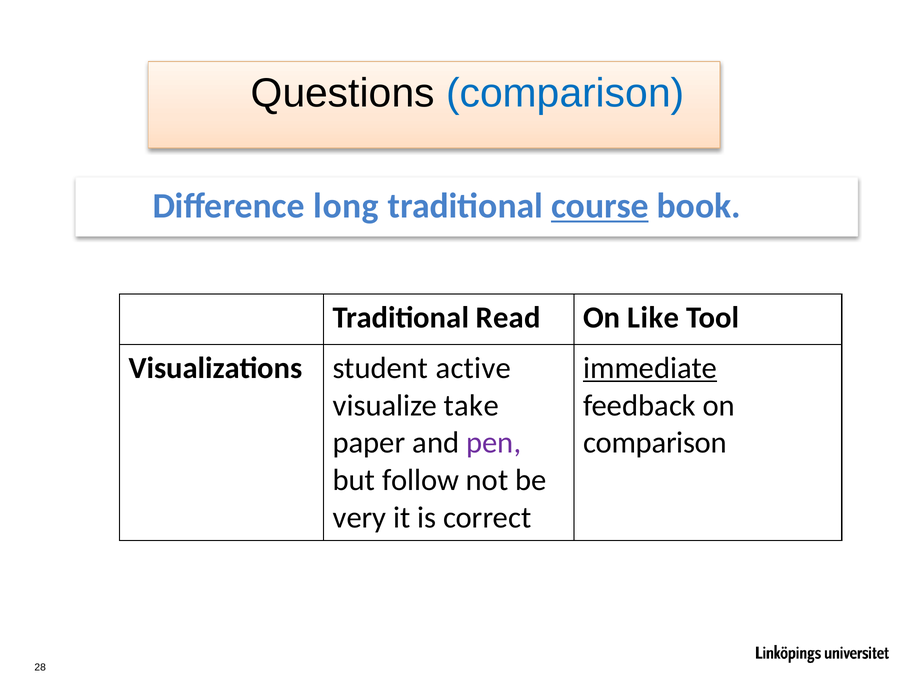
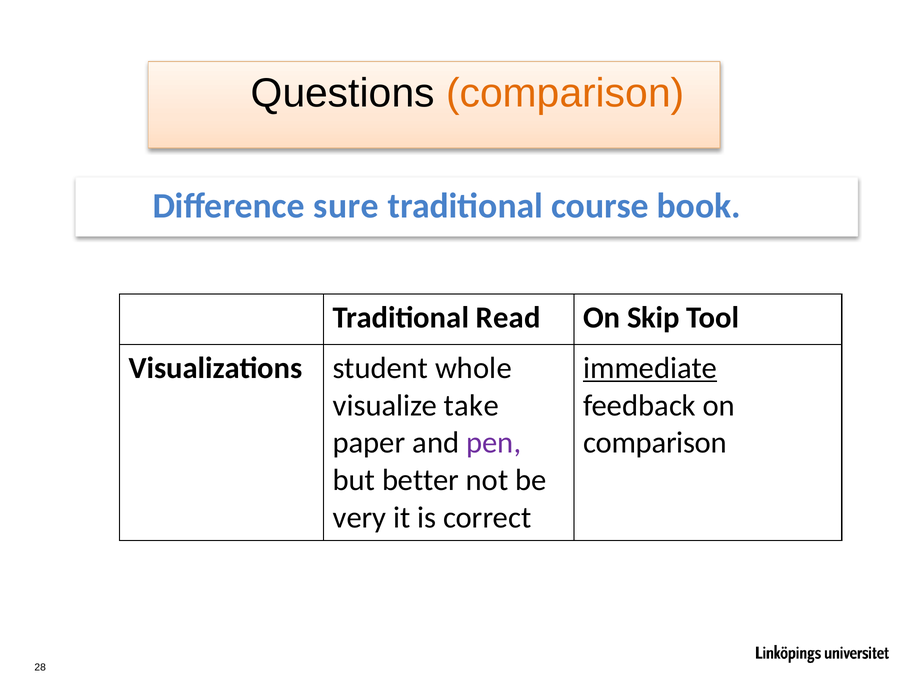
comparison colour: blue -> orange (565, 93)
long: long -> sure (346, 206)
course underline: present -> none (600, 206)
Like: Like -> Skip (653, 318)
active: active -> whole (473, 368)
follow: follow -> better (421, 480)
